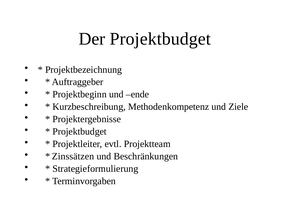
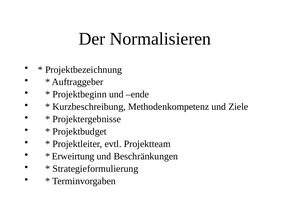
Der Projektbudget: Projektbudget -> Normalisieren (160, 39)
Zinssätzen: Zinssätzen -> Erweirtung (73, 156)
